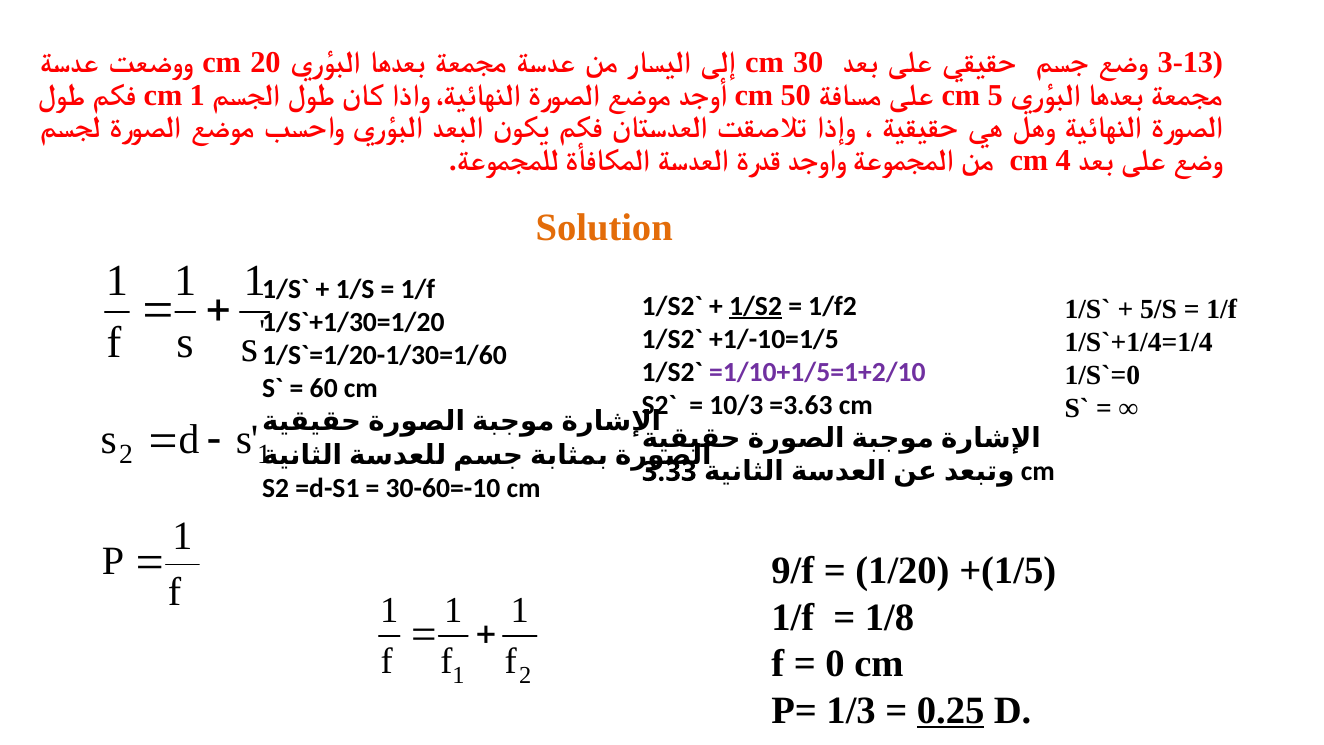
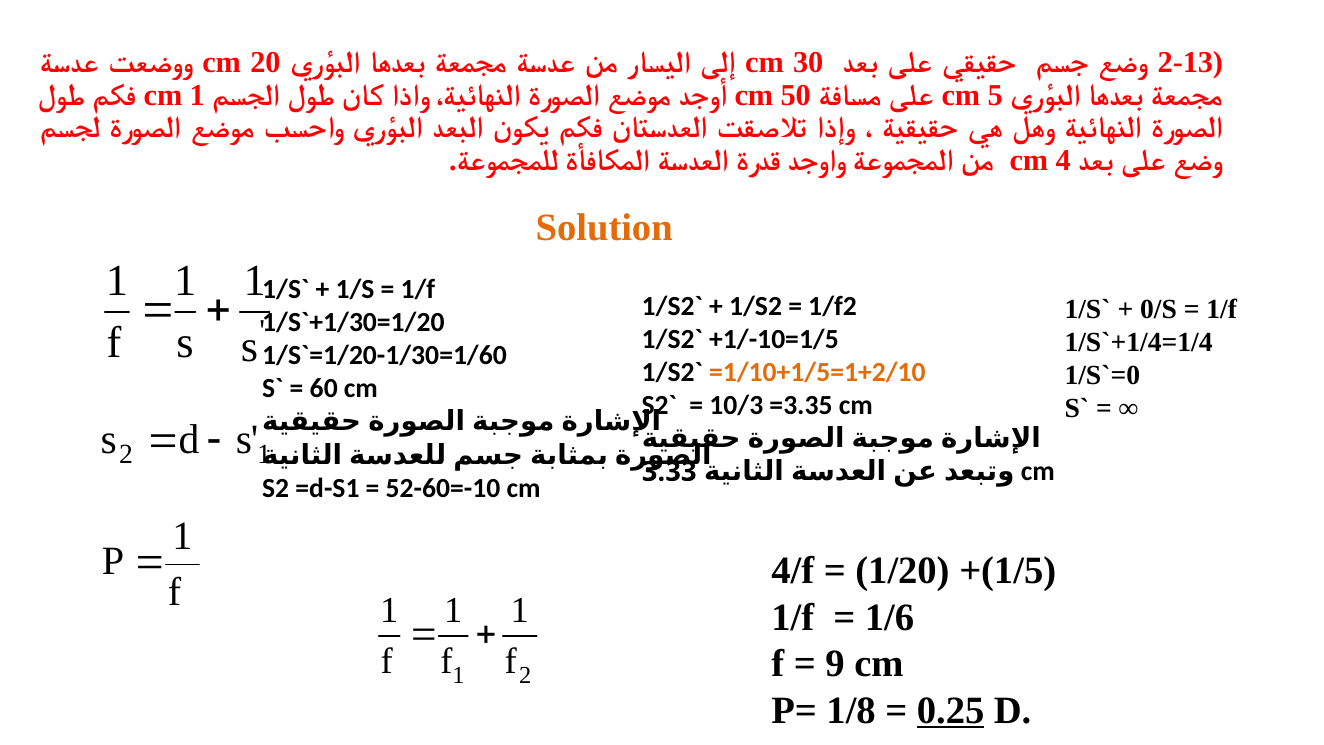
3-13: 3-13 -> 2-13 (1185, 62)
1/S2 underline: present -> none (756, 306)
5/S: 5/S -> 0/S (1159, 309)
=1/10+1/5=1+2/10 colour: purple -> orange (817, 372)
=3.63: =3.63 -> =3.35 (801, 405)
30-60=-10: 30-60=-10 -> 52-60=-10 (443, 488)
9/f: 9/f -> 4/f (793, 571)
1/8: 1/8 -> 1/6 (890, 617)
0: 0 -> 9 (835, 664)
1/3: 1/3 -> 1/8 (851, 710)
